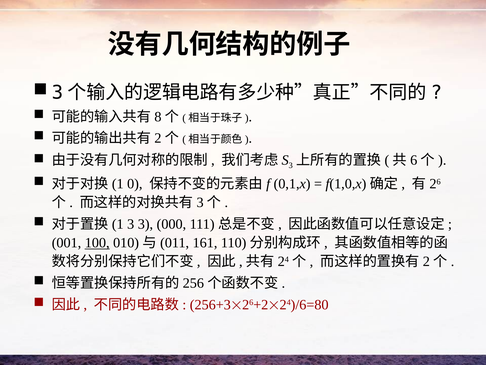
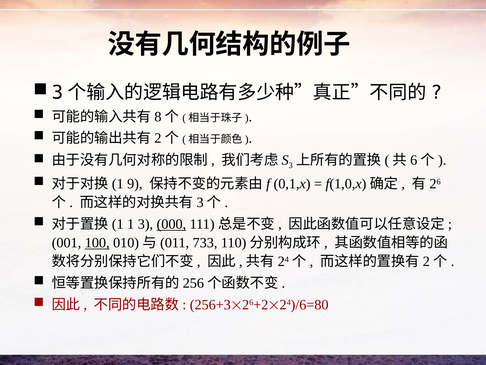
0: 0 -> 9 (135, 184)
3: 3 -> 1 (131, 224)
000 underline: none -> present (171, 224)
161: 161 -> 733 (205, 243)
